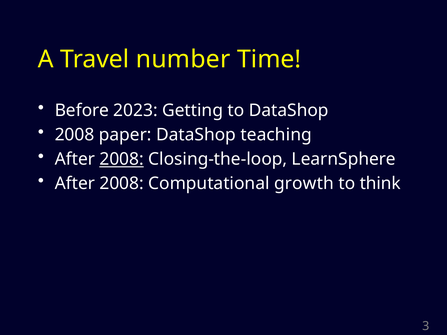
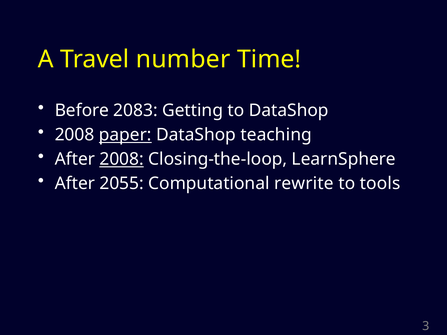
2023: 2023 -> 2083 (136, 111)
paper underline: none -> present (125, 135)
2008: 2008 -> 2055 (122, 184)
growth: growth -> rewrite (304, 184)
think: think -> tools (380, 184)
